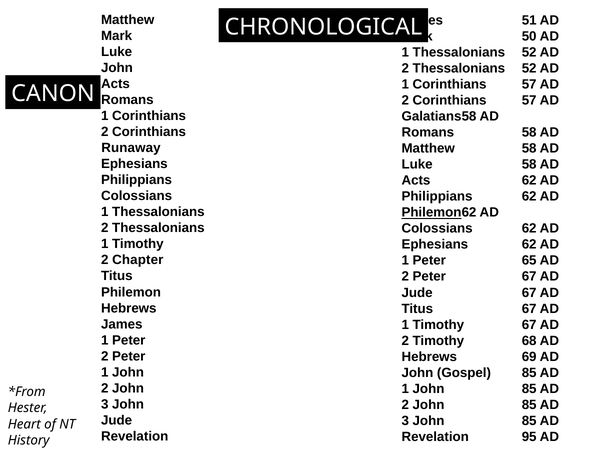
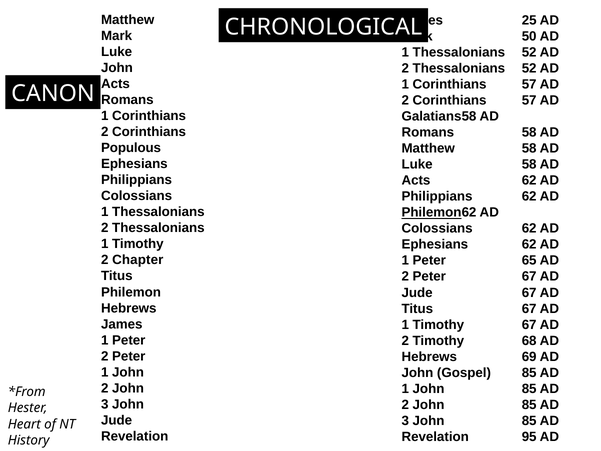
51: 51 -> 25 (529, 20)
Runaway: Runaway -> Populous (131, 148)
